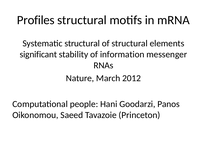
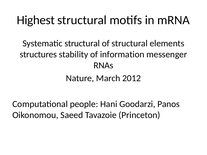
Profiles: Profiles -> Highest (36, 20)
significant: significant -> structures (38, 54)
